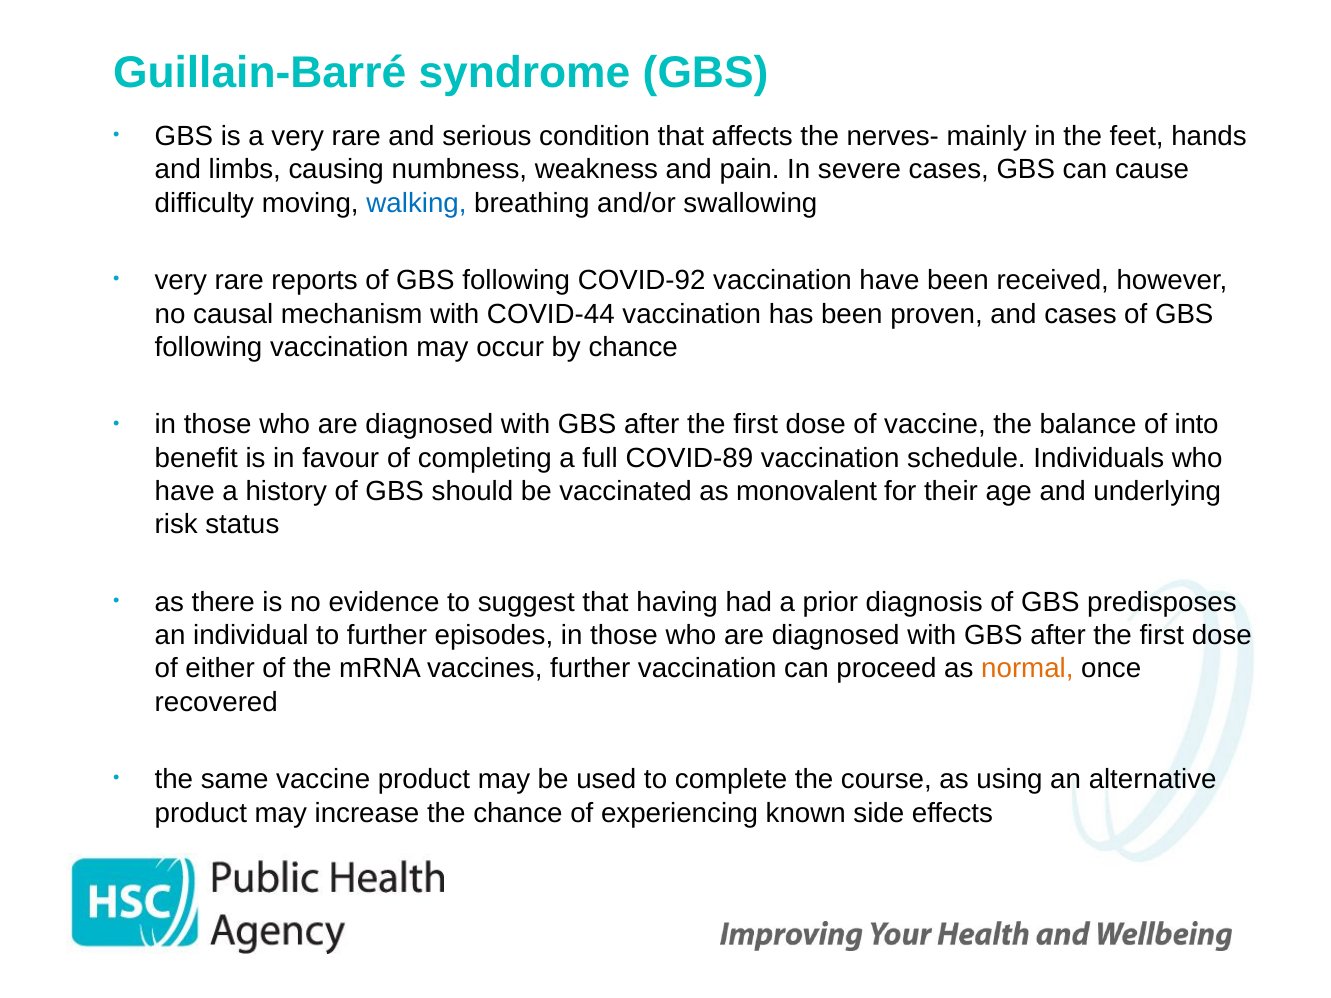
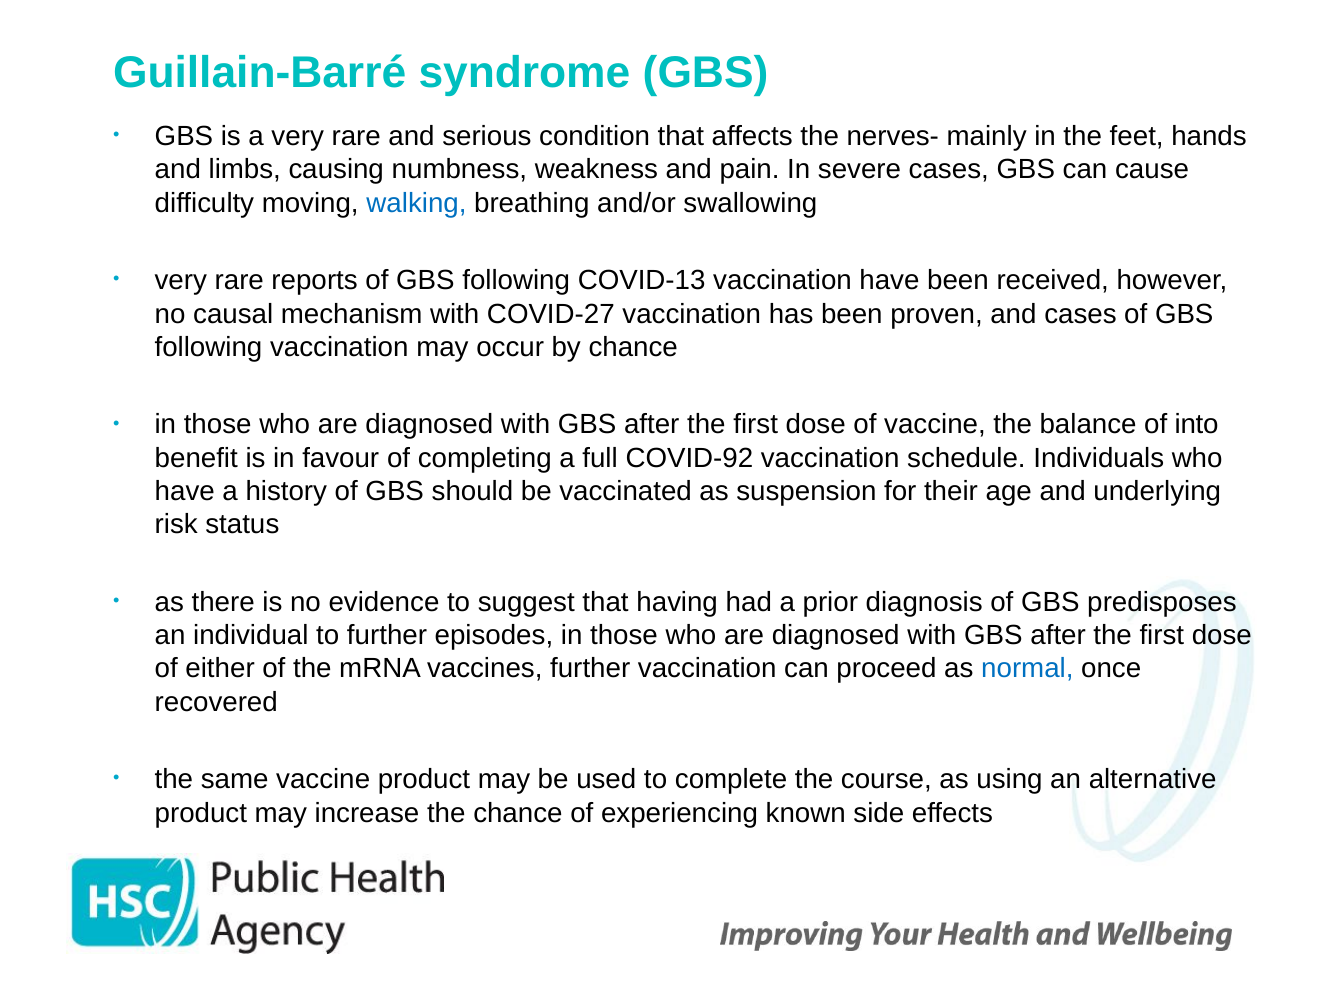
COVID-92: COVID-92 -> COVID-13 (642, 281)
COVID-44: COVID-44 -> COVID-27 (551, 314)
COVID-89: COVID-89 -> COVID-92 (689, 458)
monovalent: monovalent -> suspension (806, 491)
normal colour: orange -> blue (1027, 669)
